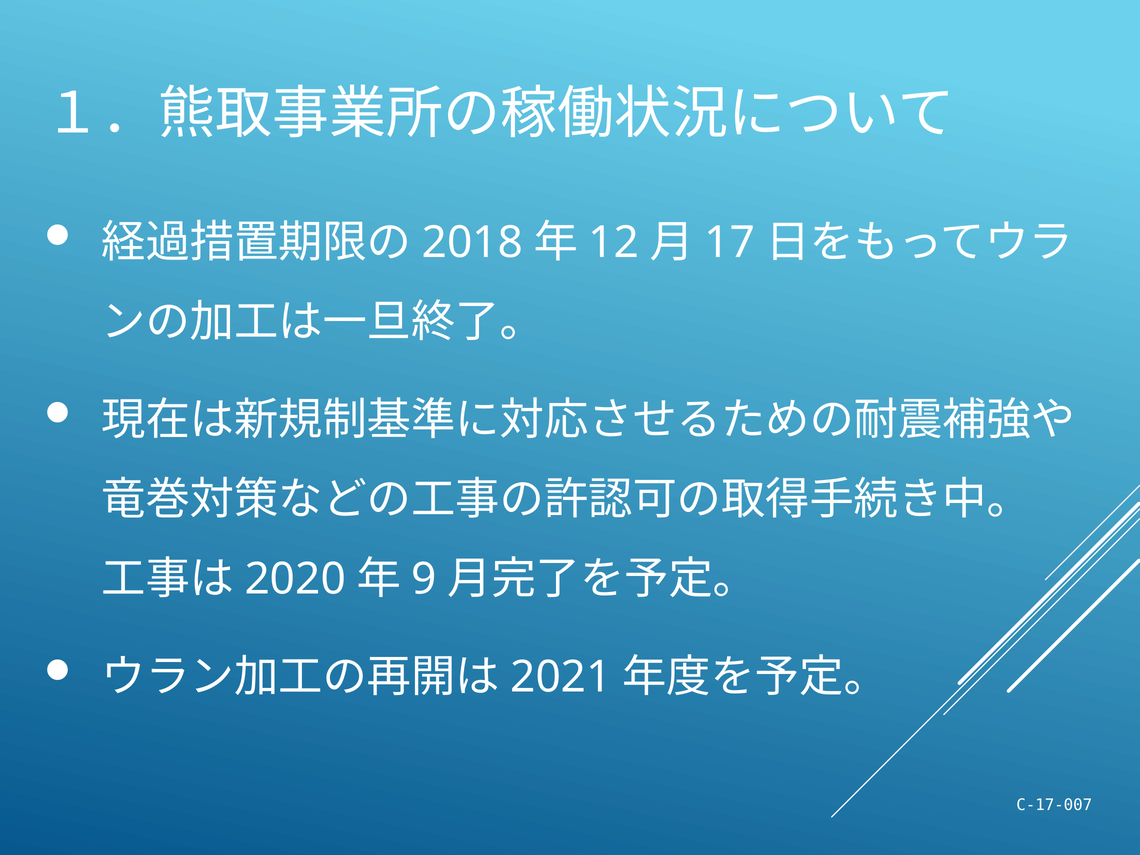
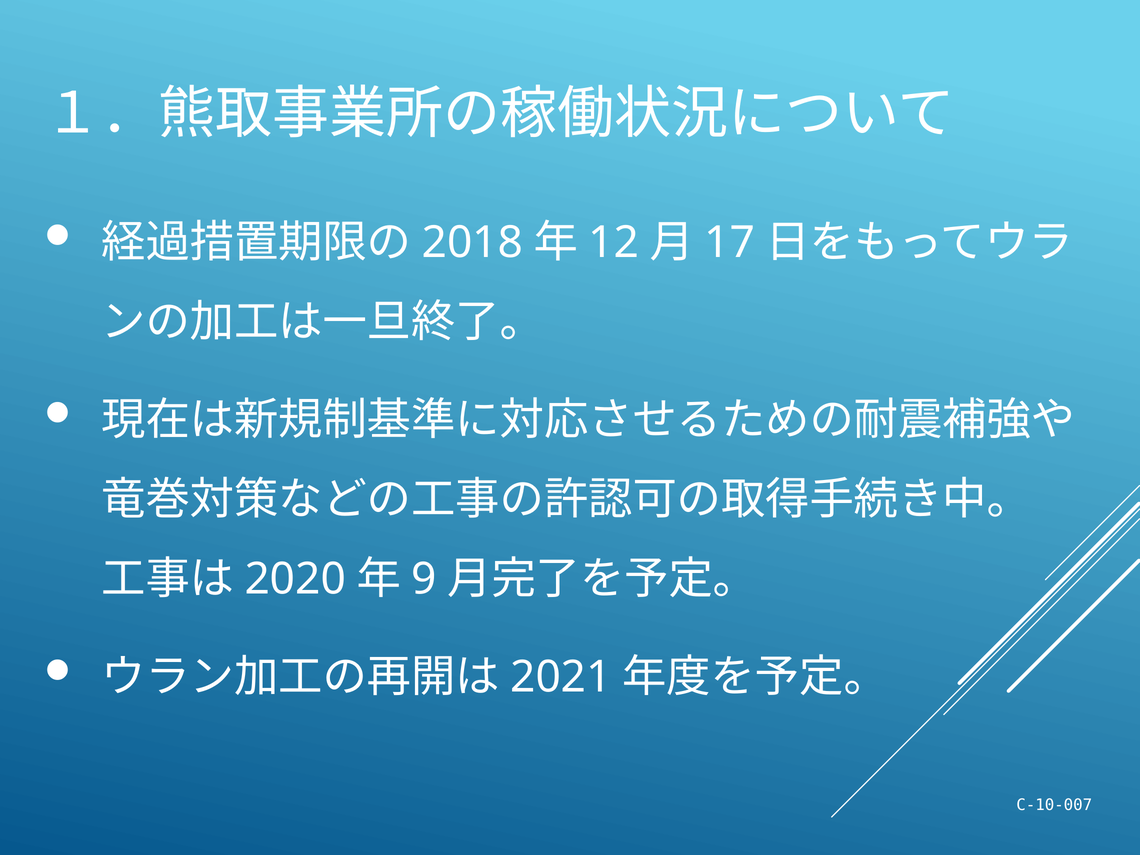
C-17-007: C-17-007 -> C-10-007 (1054, 805)
